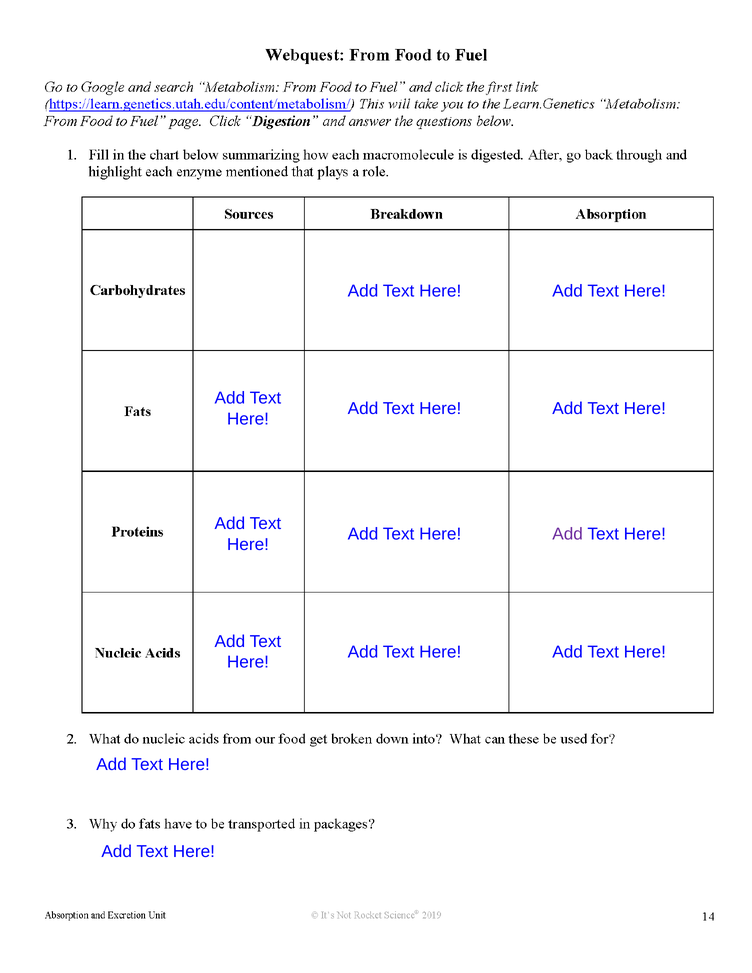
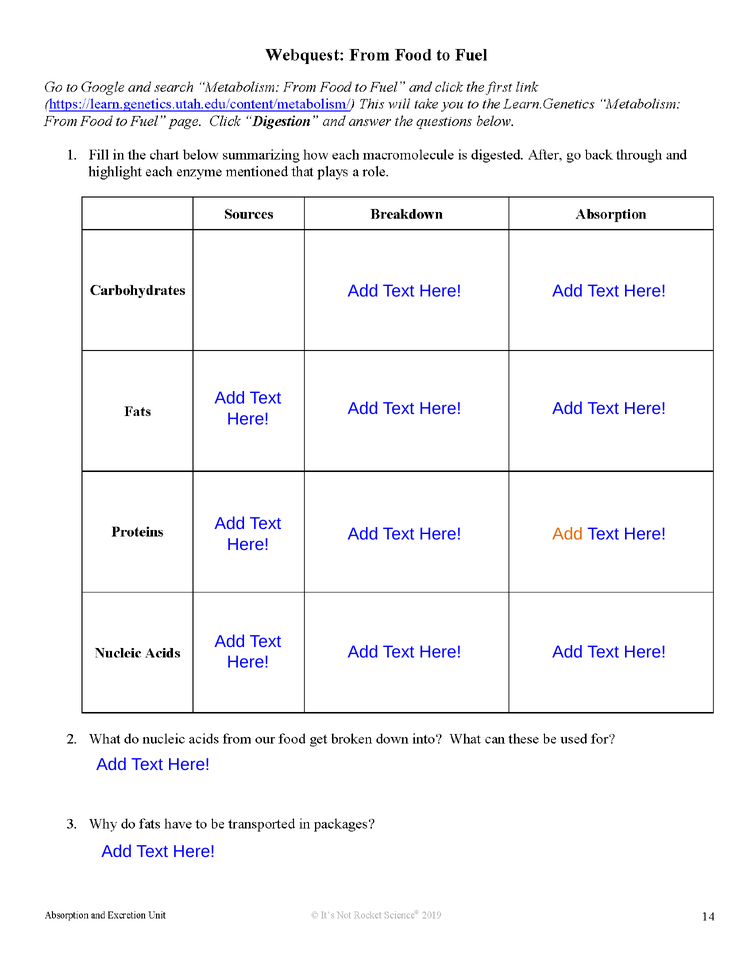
Add colour: purple -> orange (568, 534)
